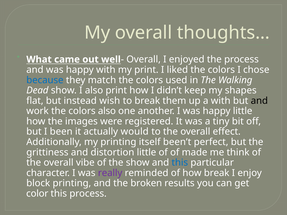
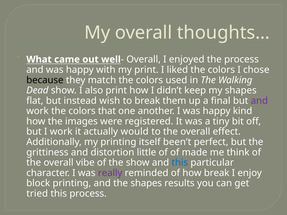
because colour: blue -> black (45, 80)
a with: with -> final (221, 101)
and colour: black -> purple (259, 101)
colors also: also -> that (107, 111)
happy little: little -> kind (243, 111)
I been: been -> work (61, 132)
the broken: broken -> shapes (146, 183)
color: color -> tried (37, 194)
